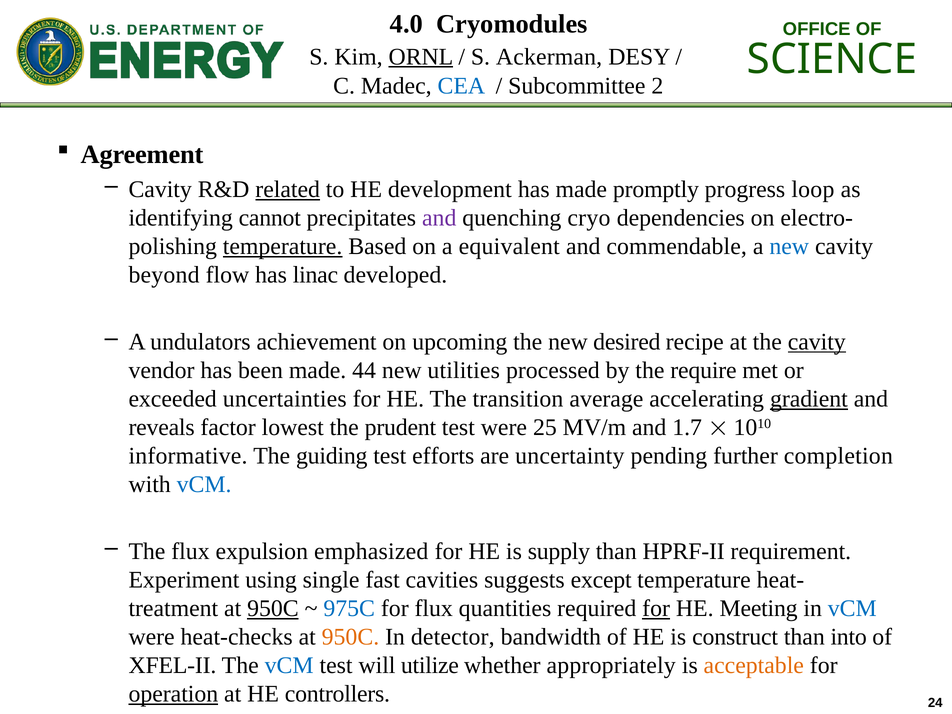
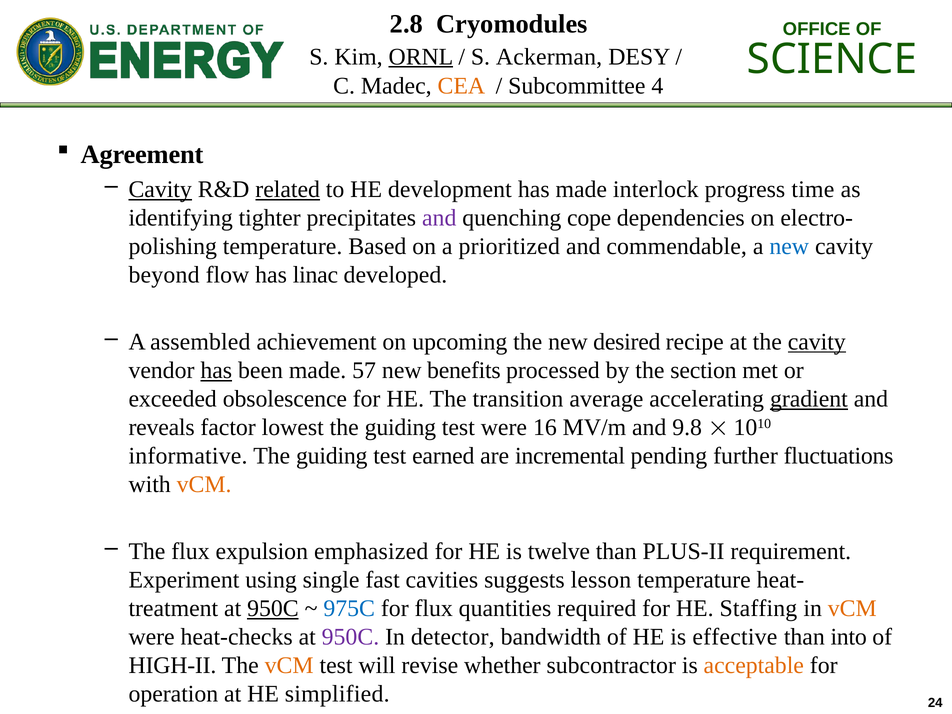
4.0: 4.0 -> 2.8 (407, 24)
CEA colour: blue -> orange (461, 86)
2: 2 -> 4 (657, 86)
Cavity underline: none -> present (160, 189)
promptly: promptly -> interlock (656, 189)
loop: loop -> time (813, 189)
cannot: cannot -> tighter (270, 218)
cryo: cryo -> cope (589, 218)
temperature underline: present -> none (283, 247)
equivalent: equivalent -> prioritized (509, 247)
undulators: undulators -> assembled (200, 342)
has underline: none -> present (216, 370)
44: 44 -> 57 (364, 370)
utilities: utilities -> benefits (464, 370)
require: require -> section (703, 370)
uncertainties: uncertainties -> obsolescence (285, 399)
prudent: prudent -> guiding (400, 427)
25: 25 -> 16 (545, 427)
1.7: 1.7 -> 9.8 (687, 427)
efforts: efforts -> earned (443, 456)
uncertainty: uncertainty -> incremental (570, 456)
completion: completion -> fluctuations (839, 456)
vCM colour: blue -> orange (204, 485)
supply: supply -> twelve (559, 551)
HPRF-II: HPRF-II -> PLUS-II (684, 551)
except: except -> lesson (601, 580)
for underline: present -> none (656, 608)
Meeting: Meeting -> Staffing (758, 608)
vCM colour: blue -> orange (852, 608)
950C colour: orange -> purple (350, 637)
construct: construct -> effective (735, 637)
XFEL-II: XFEL-II -> HIGH-II (172, 665)
vCM colour: blue -> orange (289, 665)
utilize: utilize -> revise (430, 665)
appropriately: appropriately -> subcontractor (611, 665)
operation underline: present -> none (173, 694)
controllers: controllers -> simplified (337, 694)
